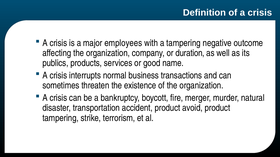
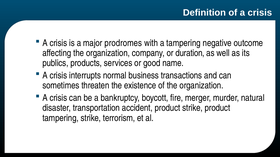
employees: employees -> prodromes (123, 43)
product avoid: avoid -> strike (192, 108)
